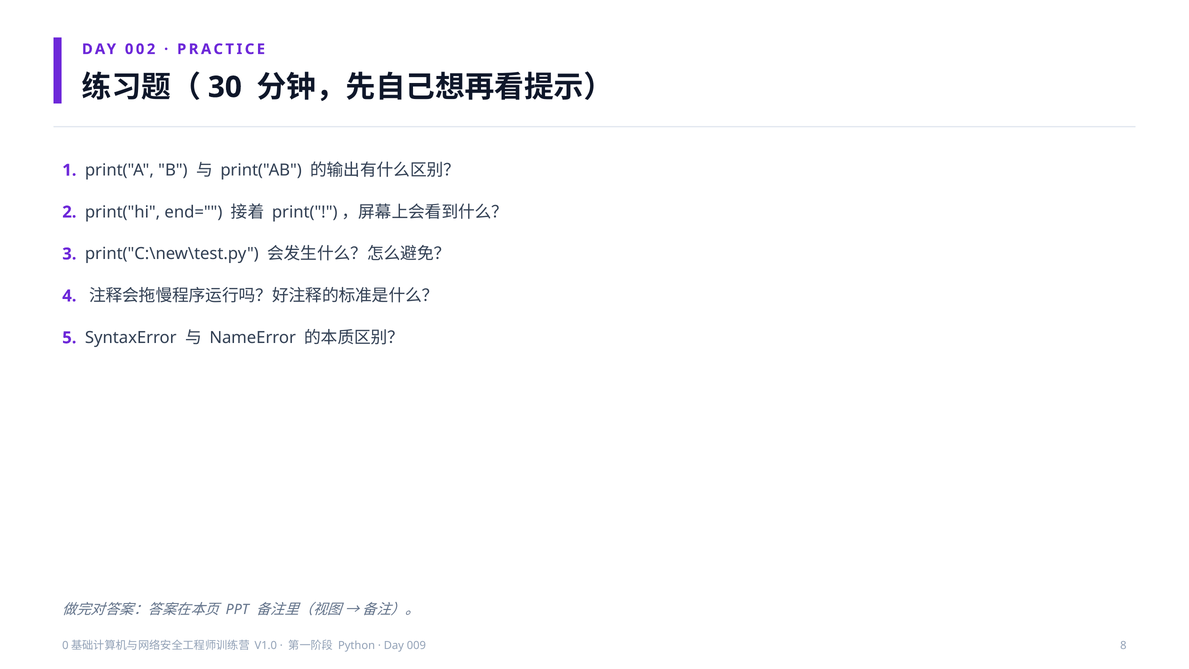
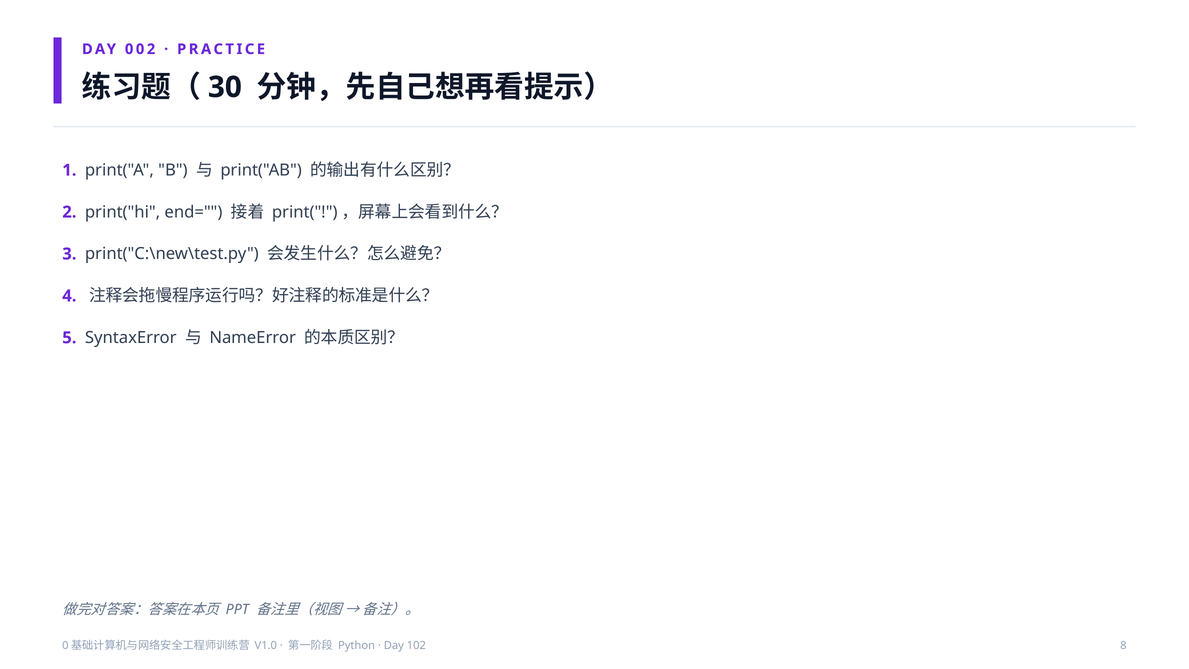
009: 009 -> 102 (416, 646)
